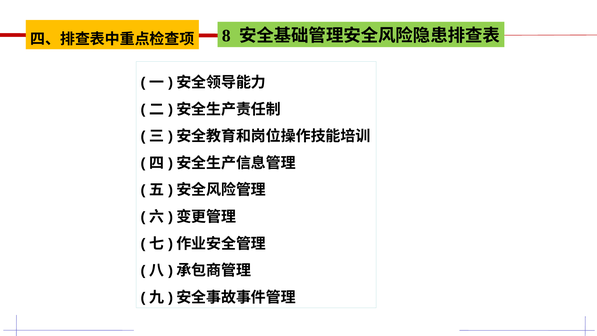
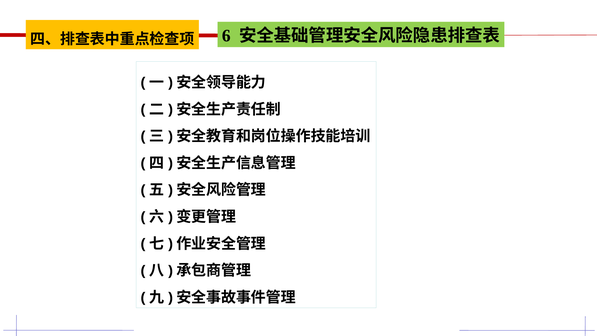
8: 8 -> 6 (226, 36)
